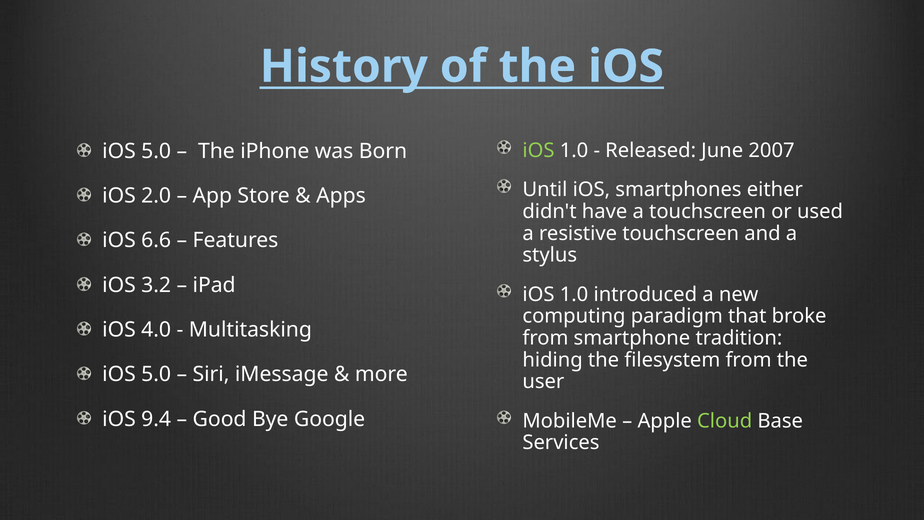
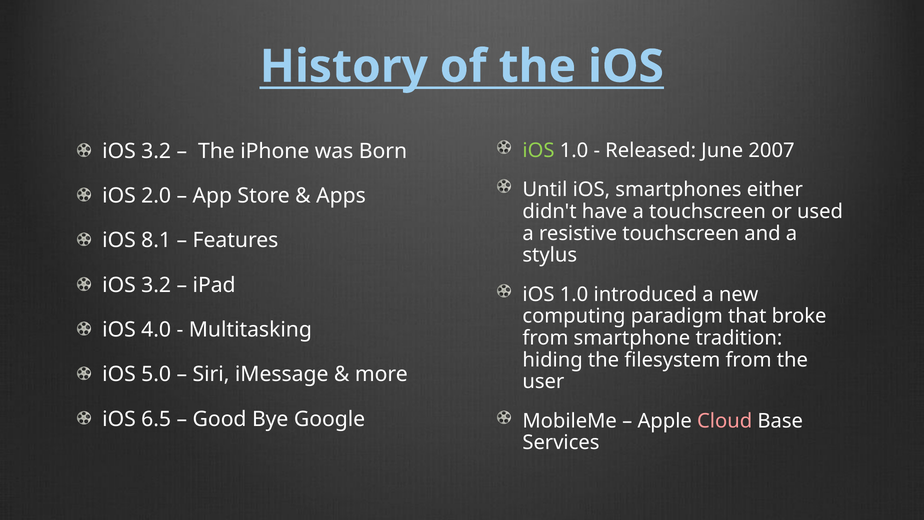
5.0: 5.0 -> 3.2 (156, 151)
6.6: 6.6 -> 8.1 (156, 240)
9.4: 9.4 -> 6.5 (156, 419)
Cloud colour: light green -> pink (725, 421)
